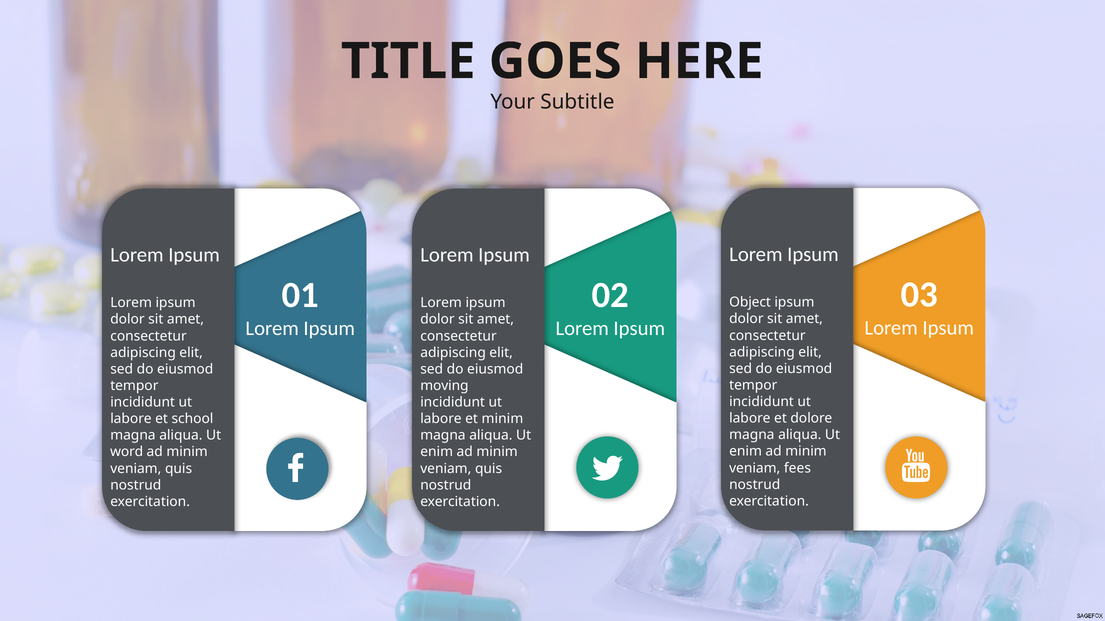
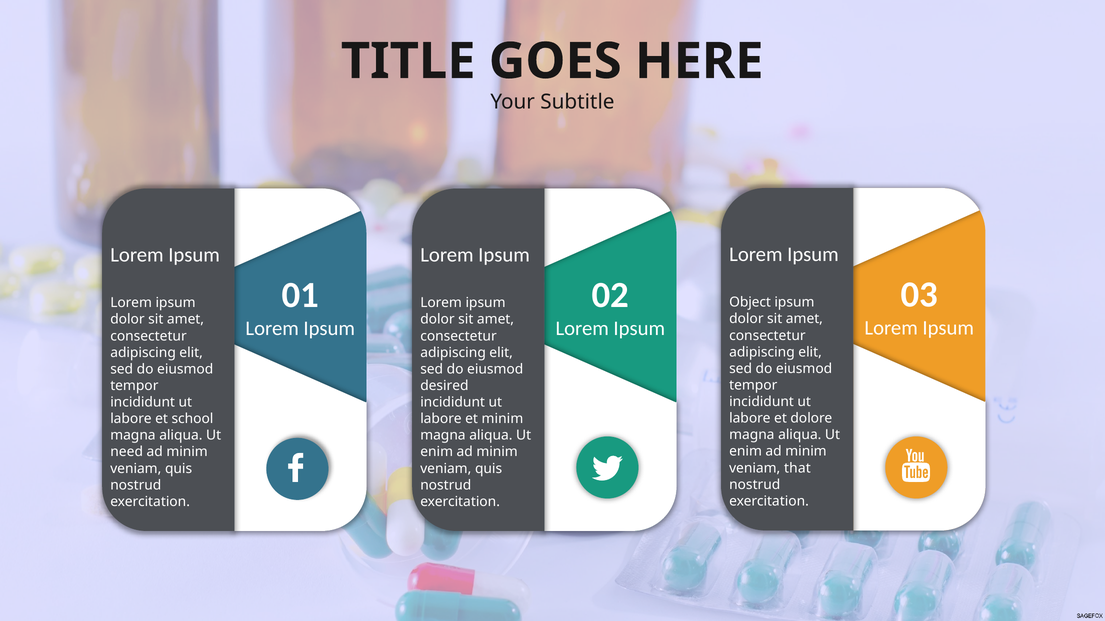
moving: moving -> desired (444, 386)
word: word -> need (127, 452)
fees: fees -> that (797, 468)
